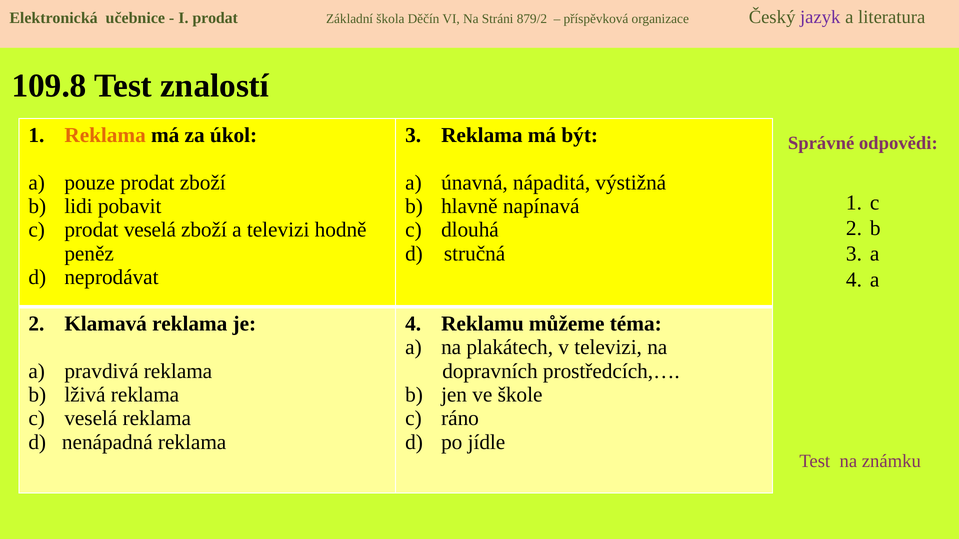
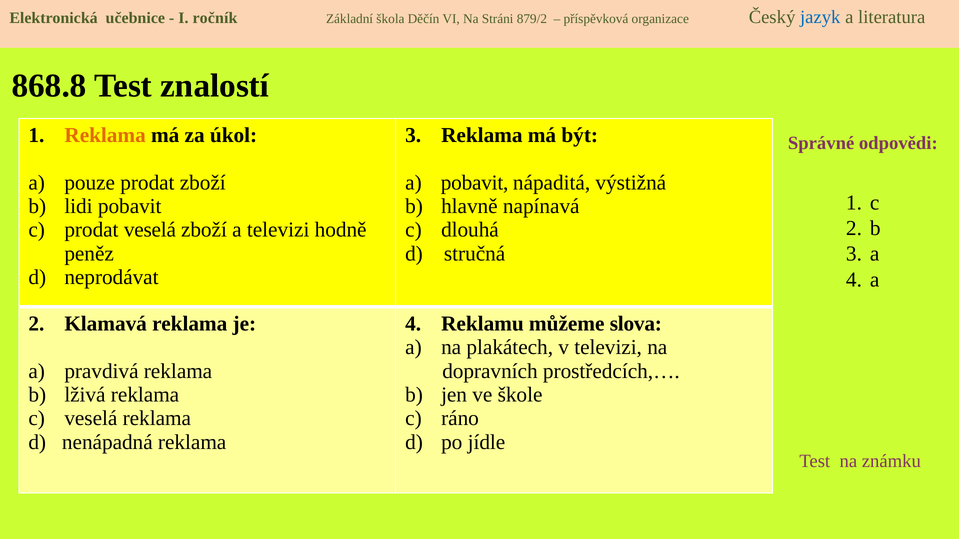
I prodat: prodat -> ročník (215, 18)
jazyk colour: purple -> blue (820, 17)
109.8: 109.8 -> 868.8 (49, 86)
a únavná: únavná -> pobavit (475, 183)
téma: téma -> slova (636, 324)
